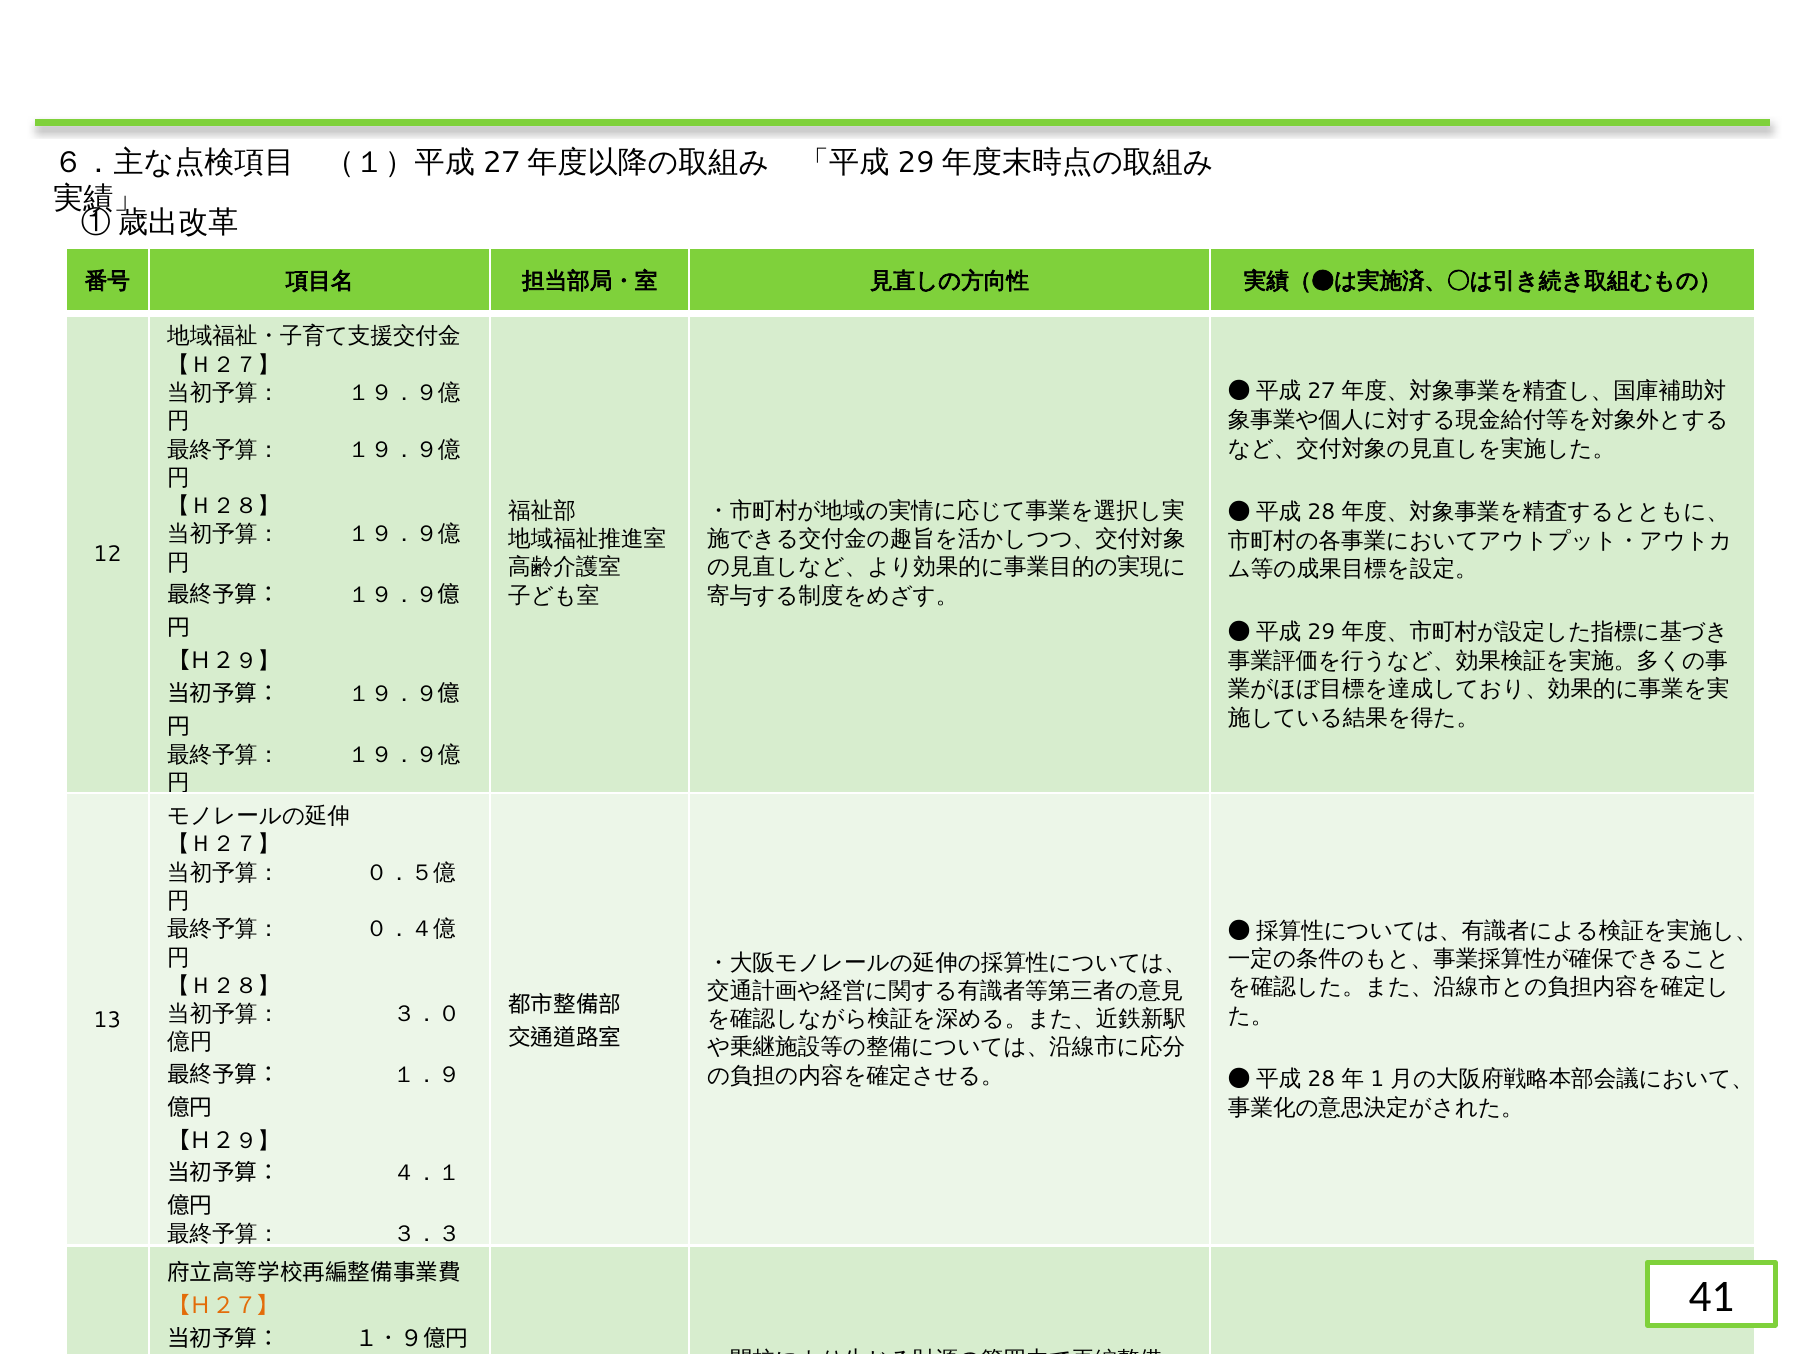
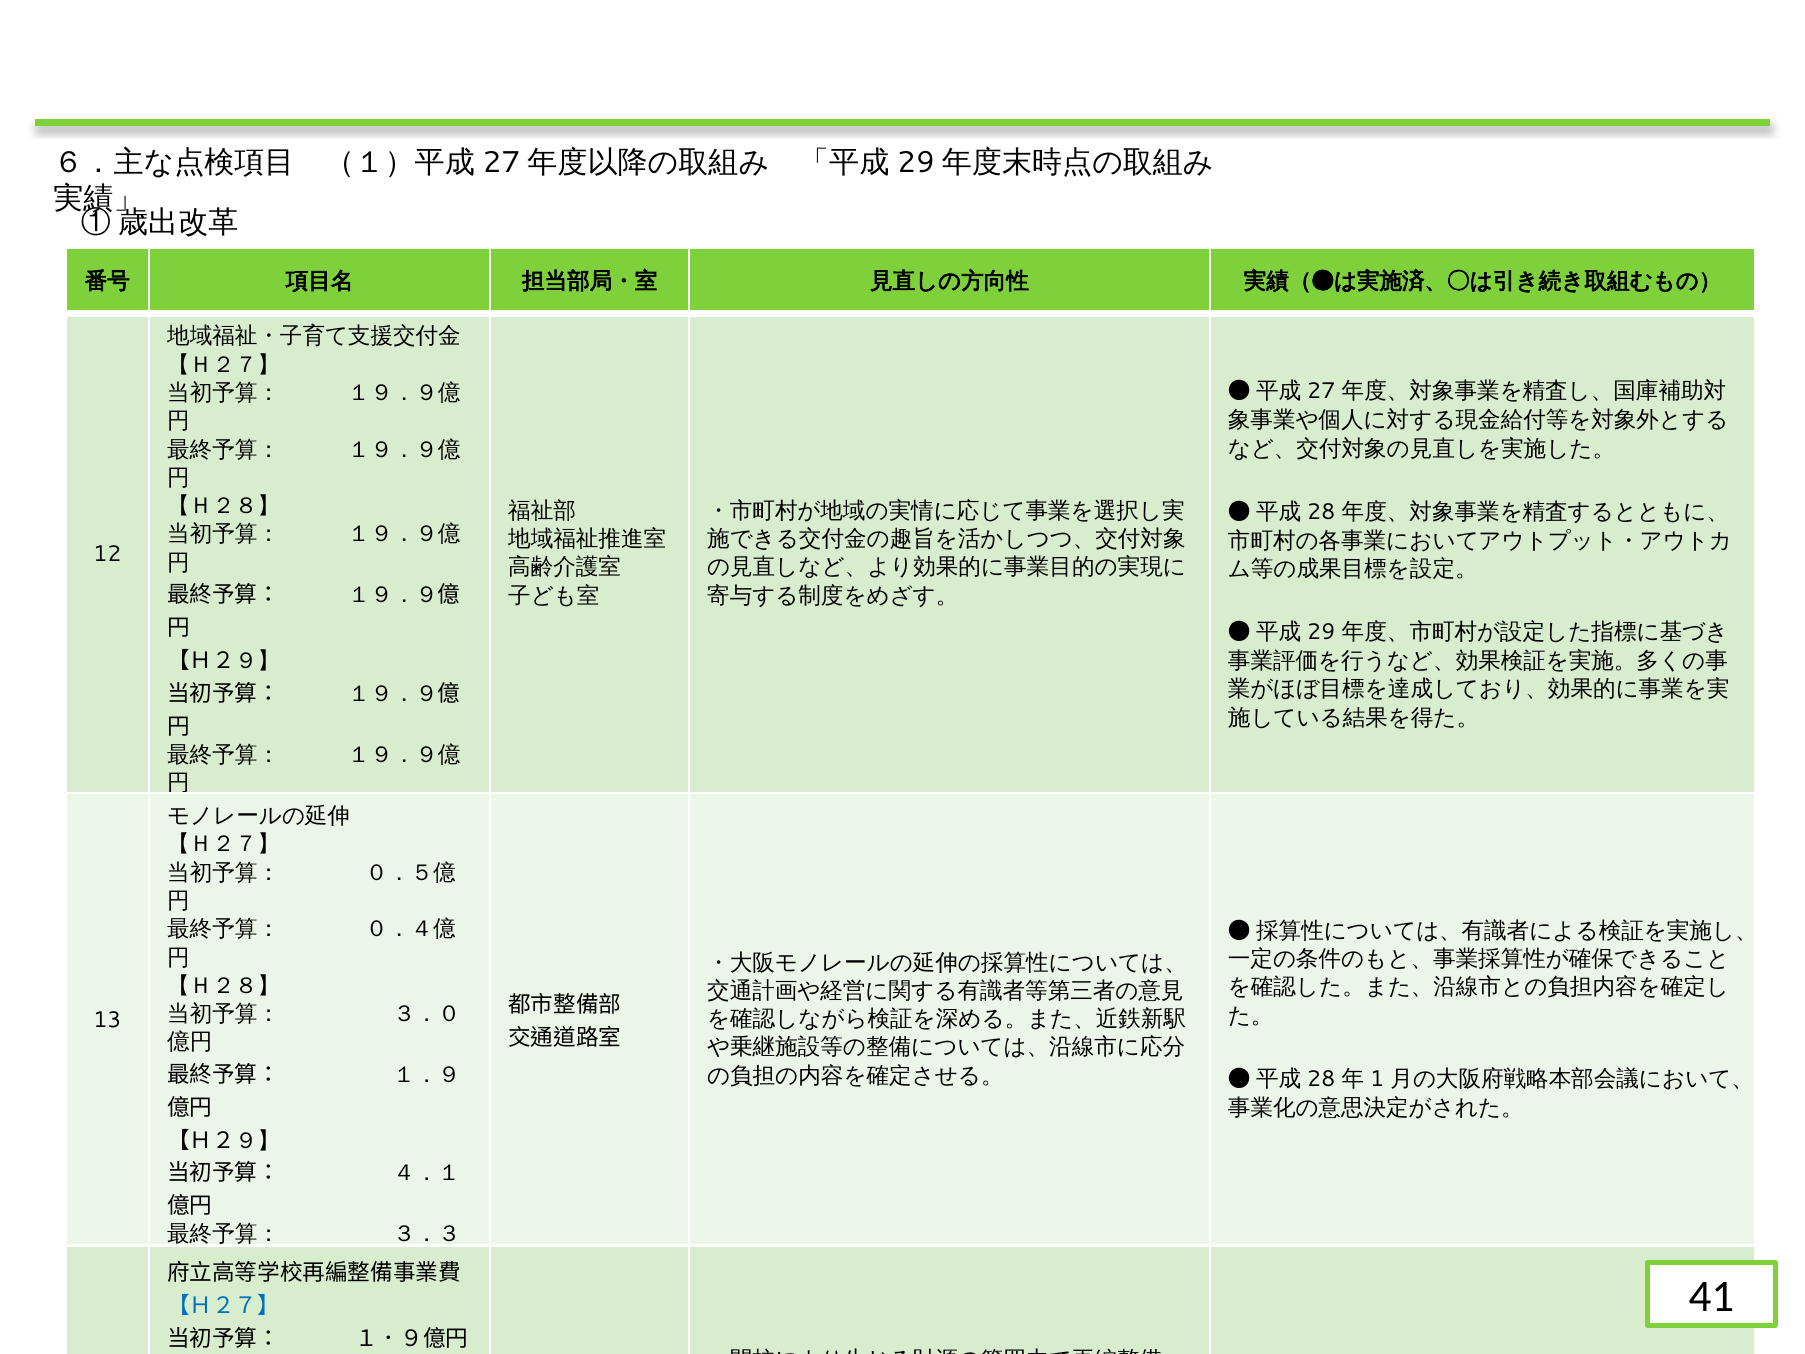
【Ｈ２７】 colour: orange -> blue (224, 1306)
